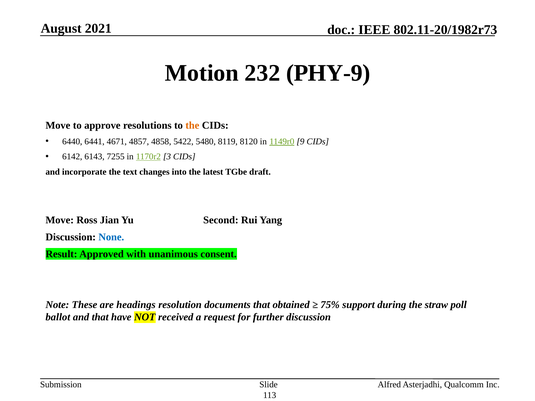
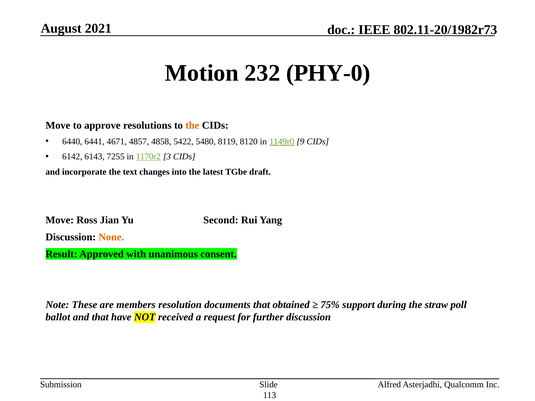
PHY-9: PHY-9 -> PHY-0 (328, 73)
None colour: blue -> orange (111, 237)
headings: headings -> members (136, 305)
